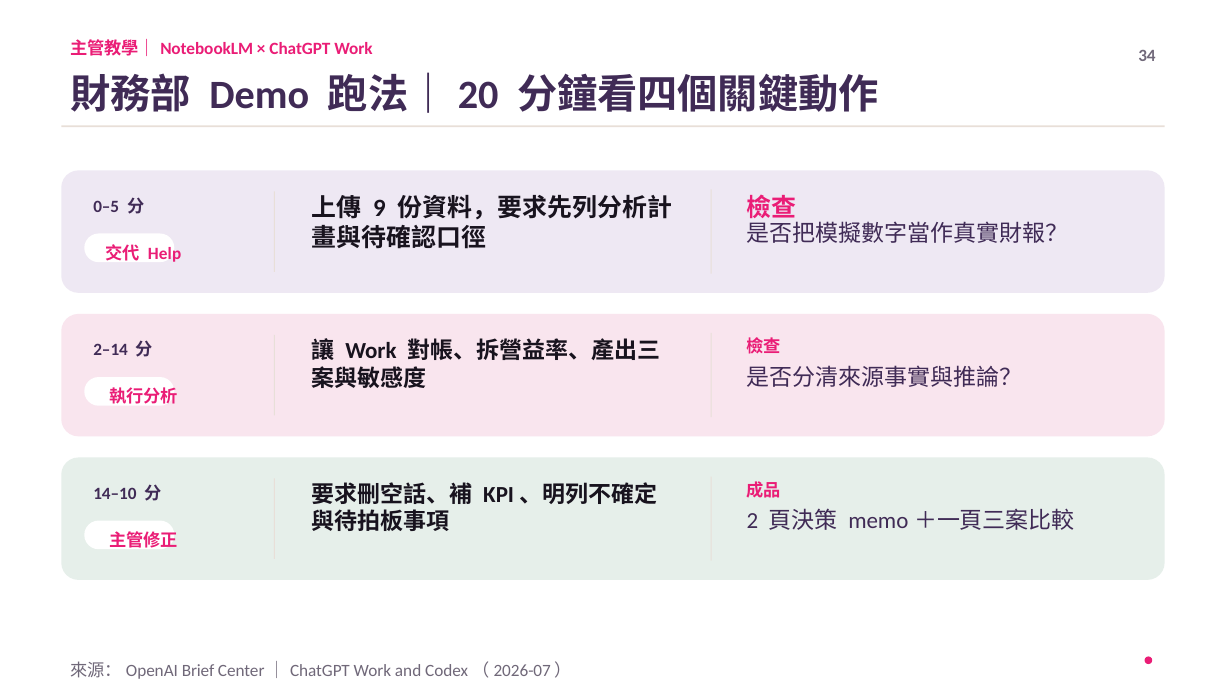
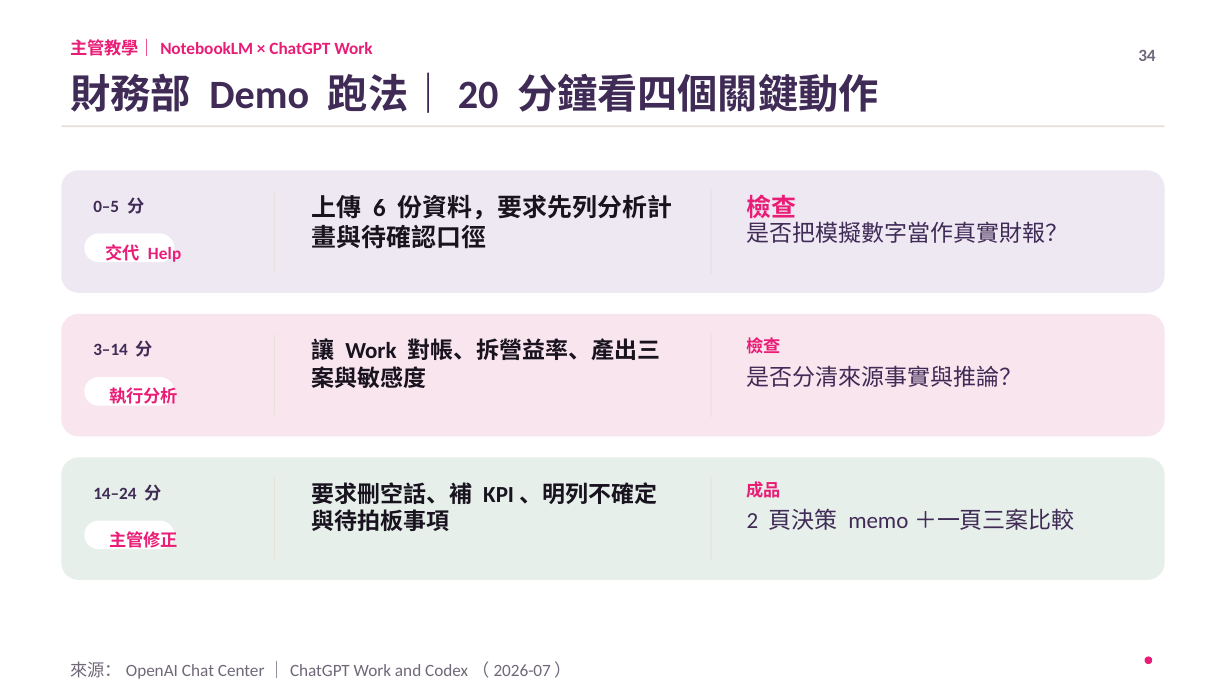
9: 9 -> 6 (379, 209)
2–14: 2–14 -> 3–14 (111, 350)
14–10: 14–10 -> 14–24 (115, 494)
Brief: Brief -> Chat (198, 671)
